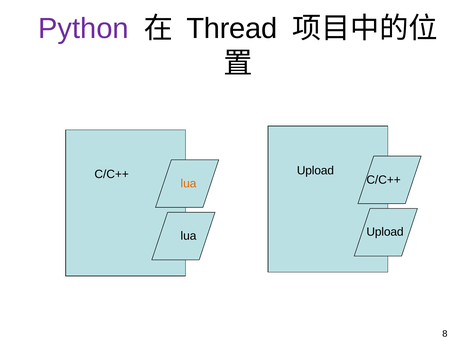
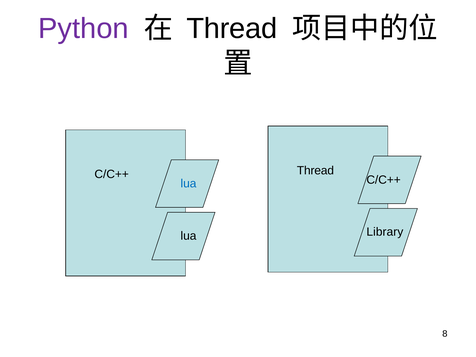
Upload: Upload -> Thread (315, 171)
lua colour: orange -> blue (188, 184)
Upload: Upload -> Library (385, 232)
